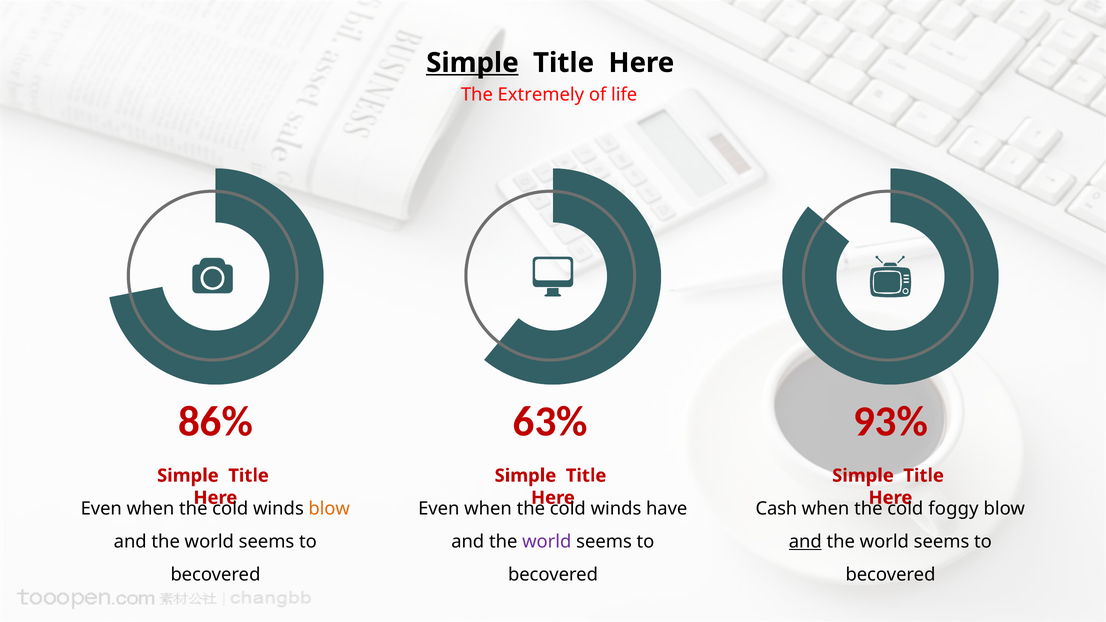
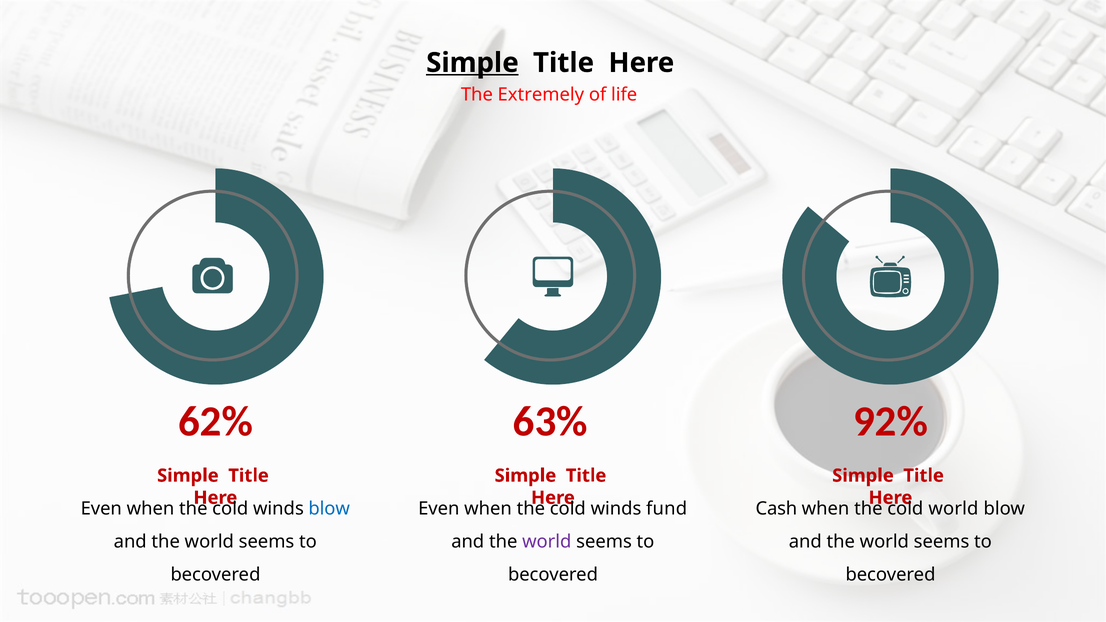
86%: 86% -> 62% (215, 421)
93%: 93% -> 92% (891, 421)
blow colour: orange -> blue (329, 509)
have: have -> fund (667, 509)
foggy: foggy -> world (953, 509)
and underline: present -> none (805, 542)
